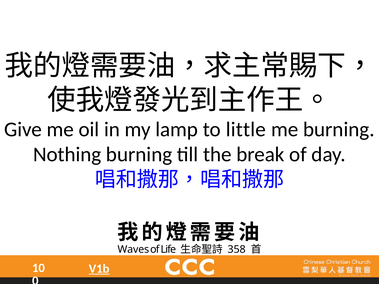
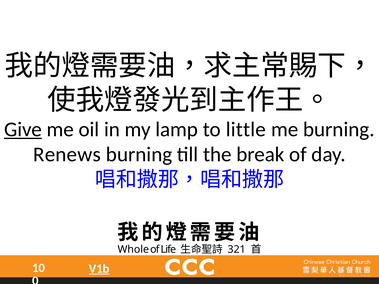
Give underline: none -> present (23, 129)
Nothing: Nothing -> Renews (67, 155)
Waves: Waves -> Whole (133, 250)
358: 358 -> 321 (237, 250)
